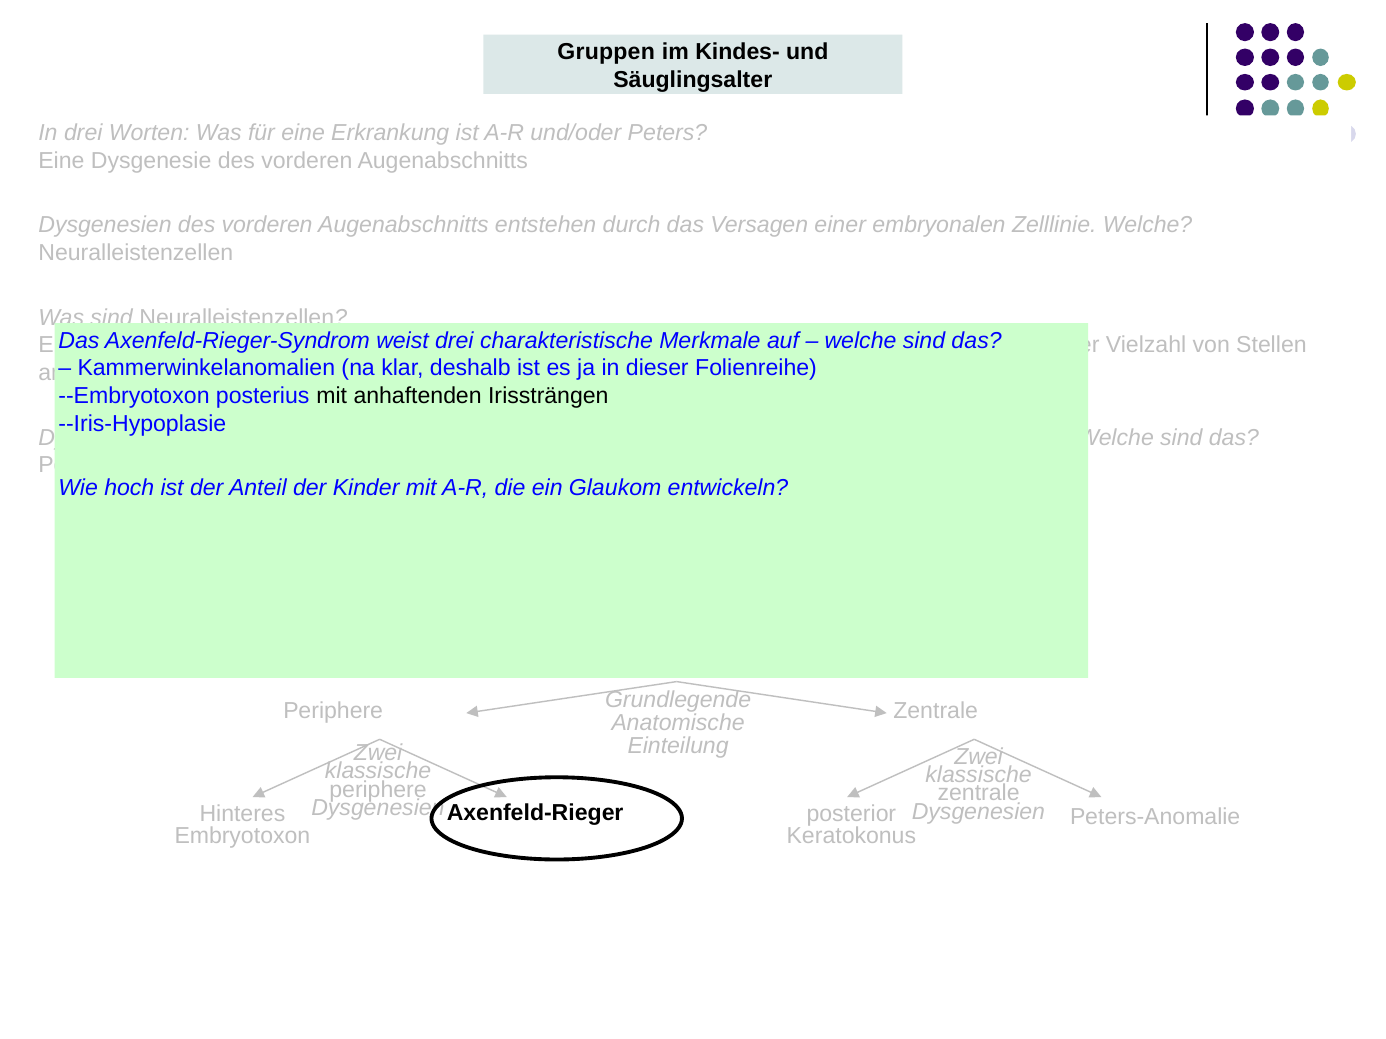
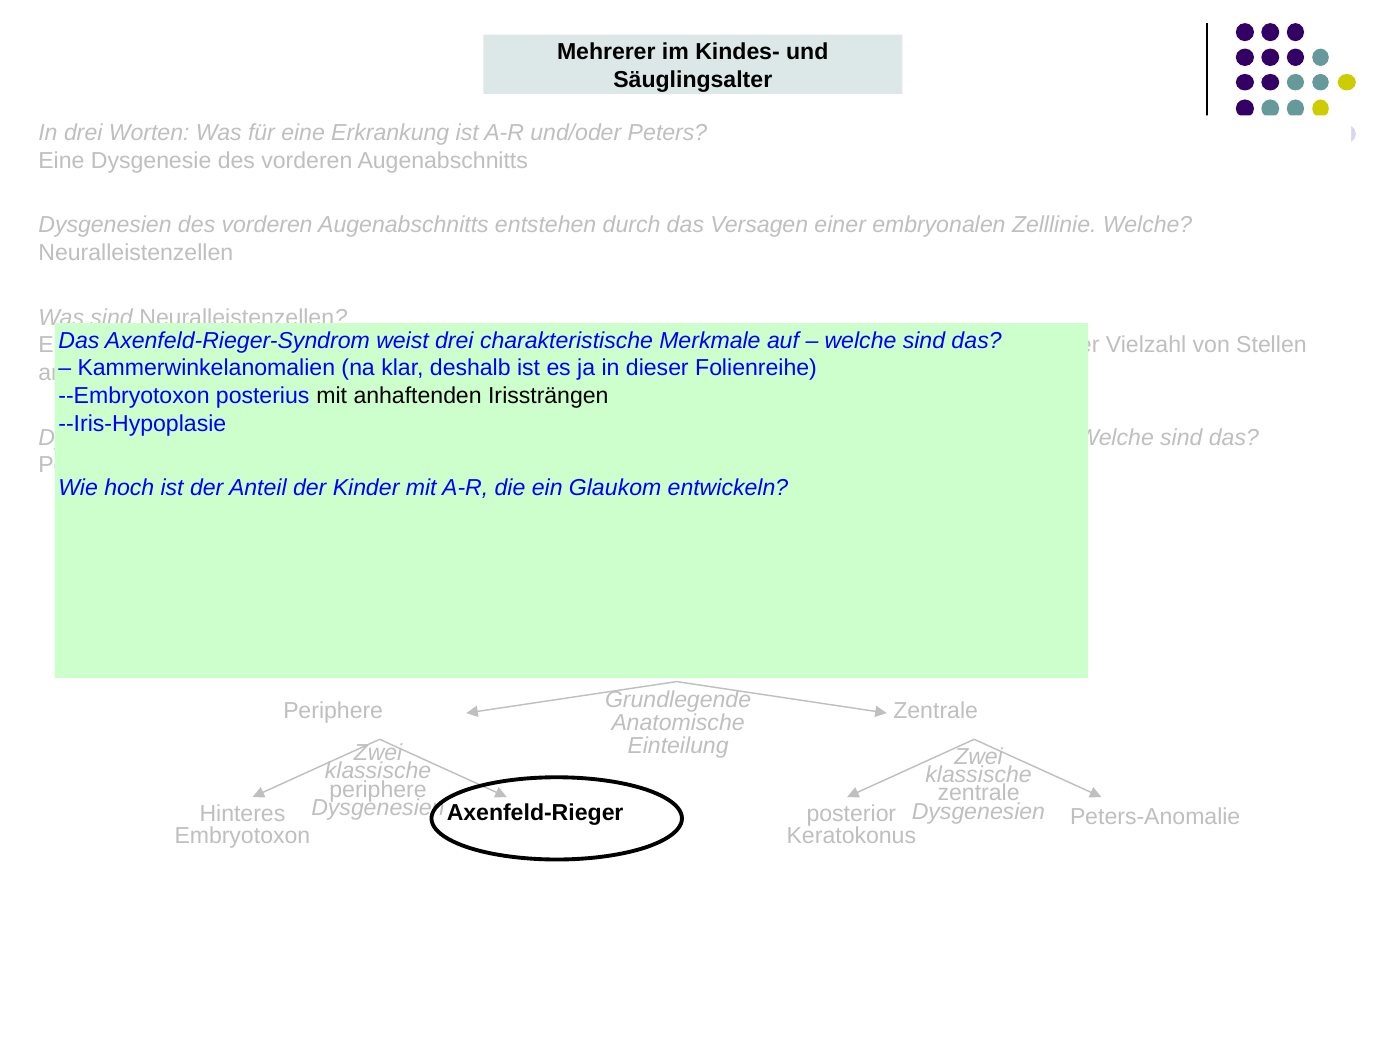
Gruppen: Gruppen -> Mehrerer (606, 52)
